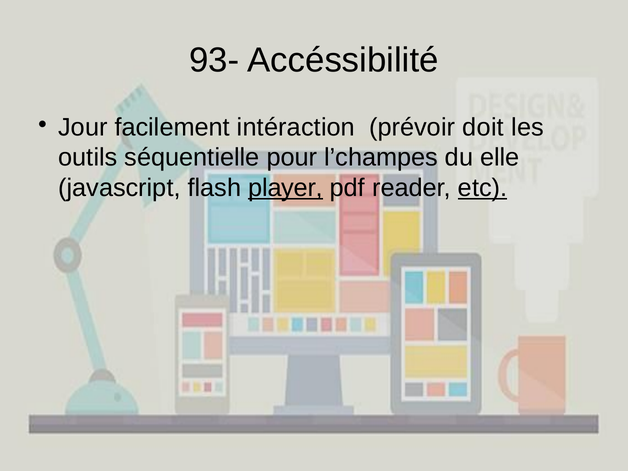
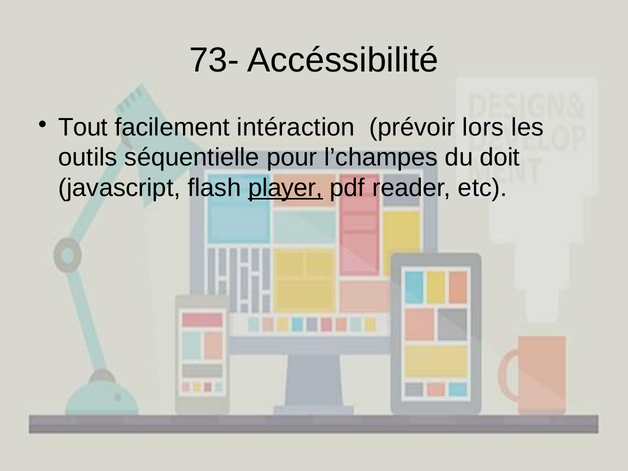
93-: 93- -> 73- (214, 61)
Jour: Jour -> Tout (83, 127)
doit: doit -> lors (483, 127)
elle: elle -> doit (500, 158)
etc underline: present -> none (483, 188)
